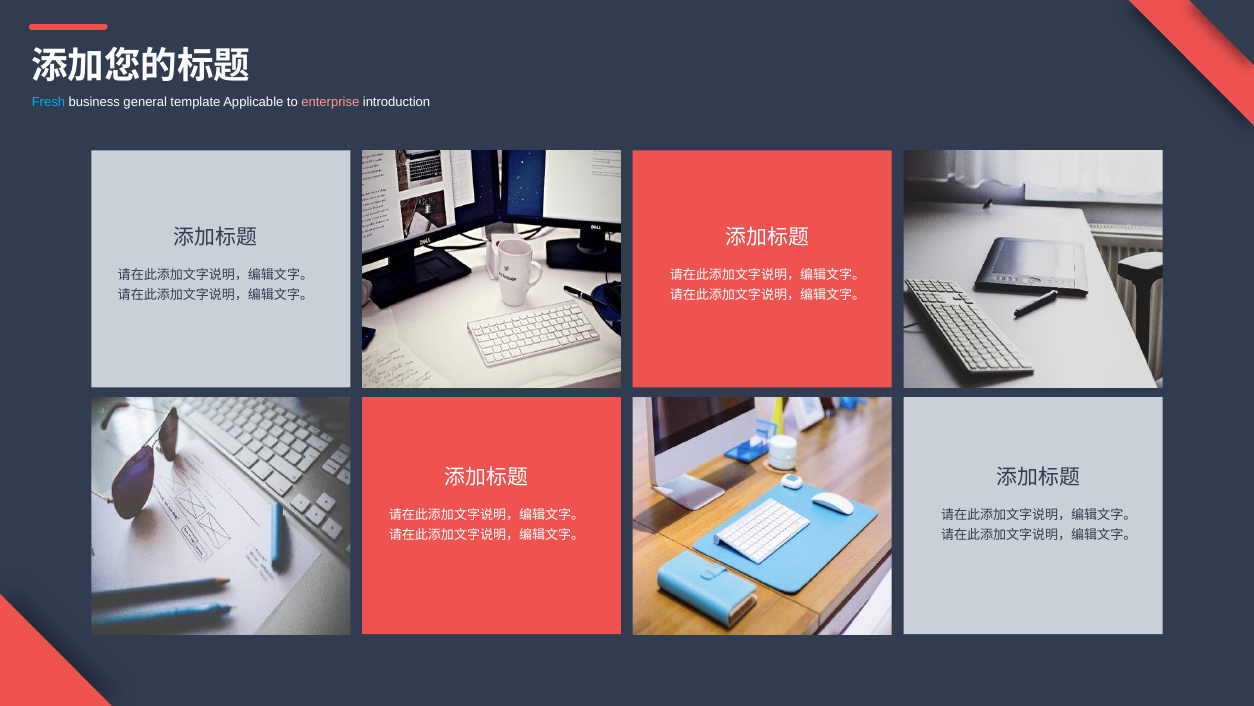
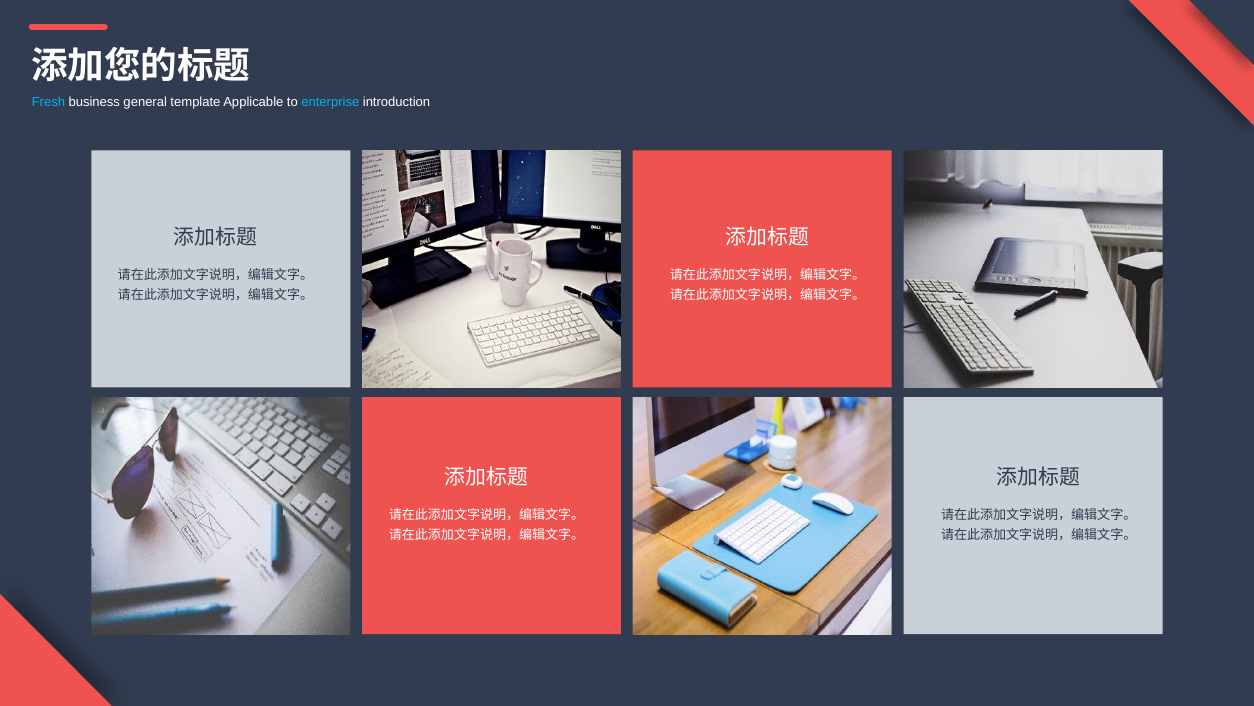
enterprise colour: pink -> light blue (330, 103)
